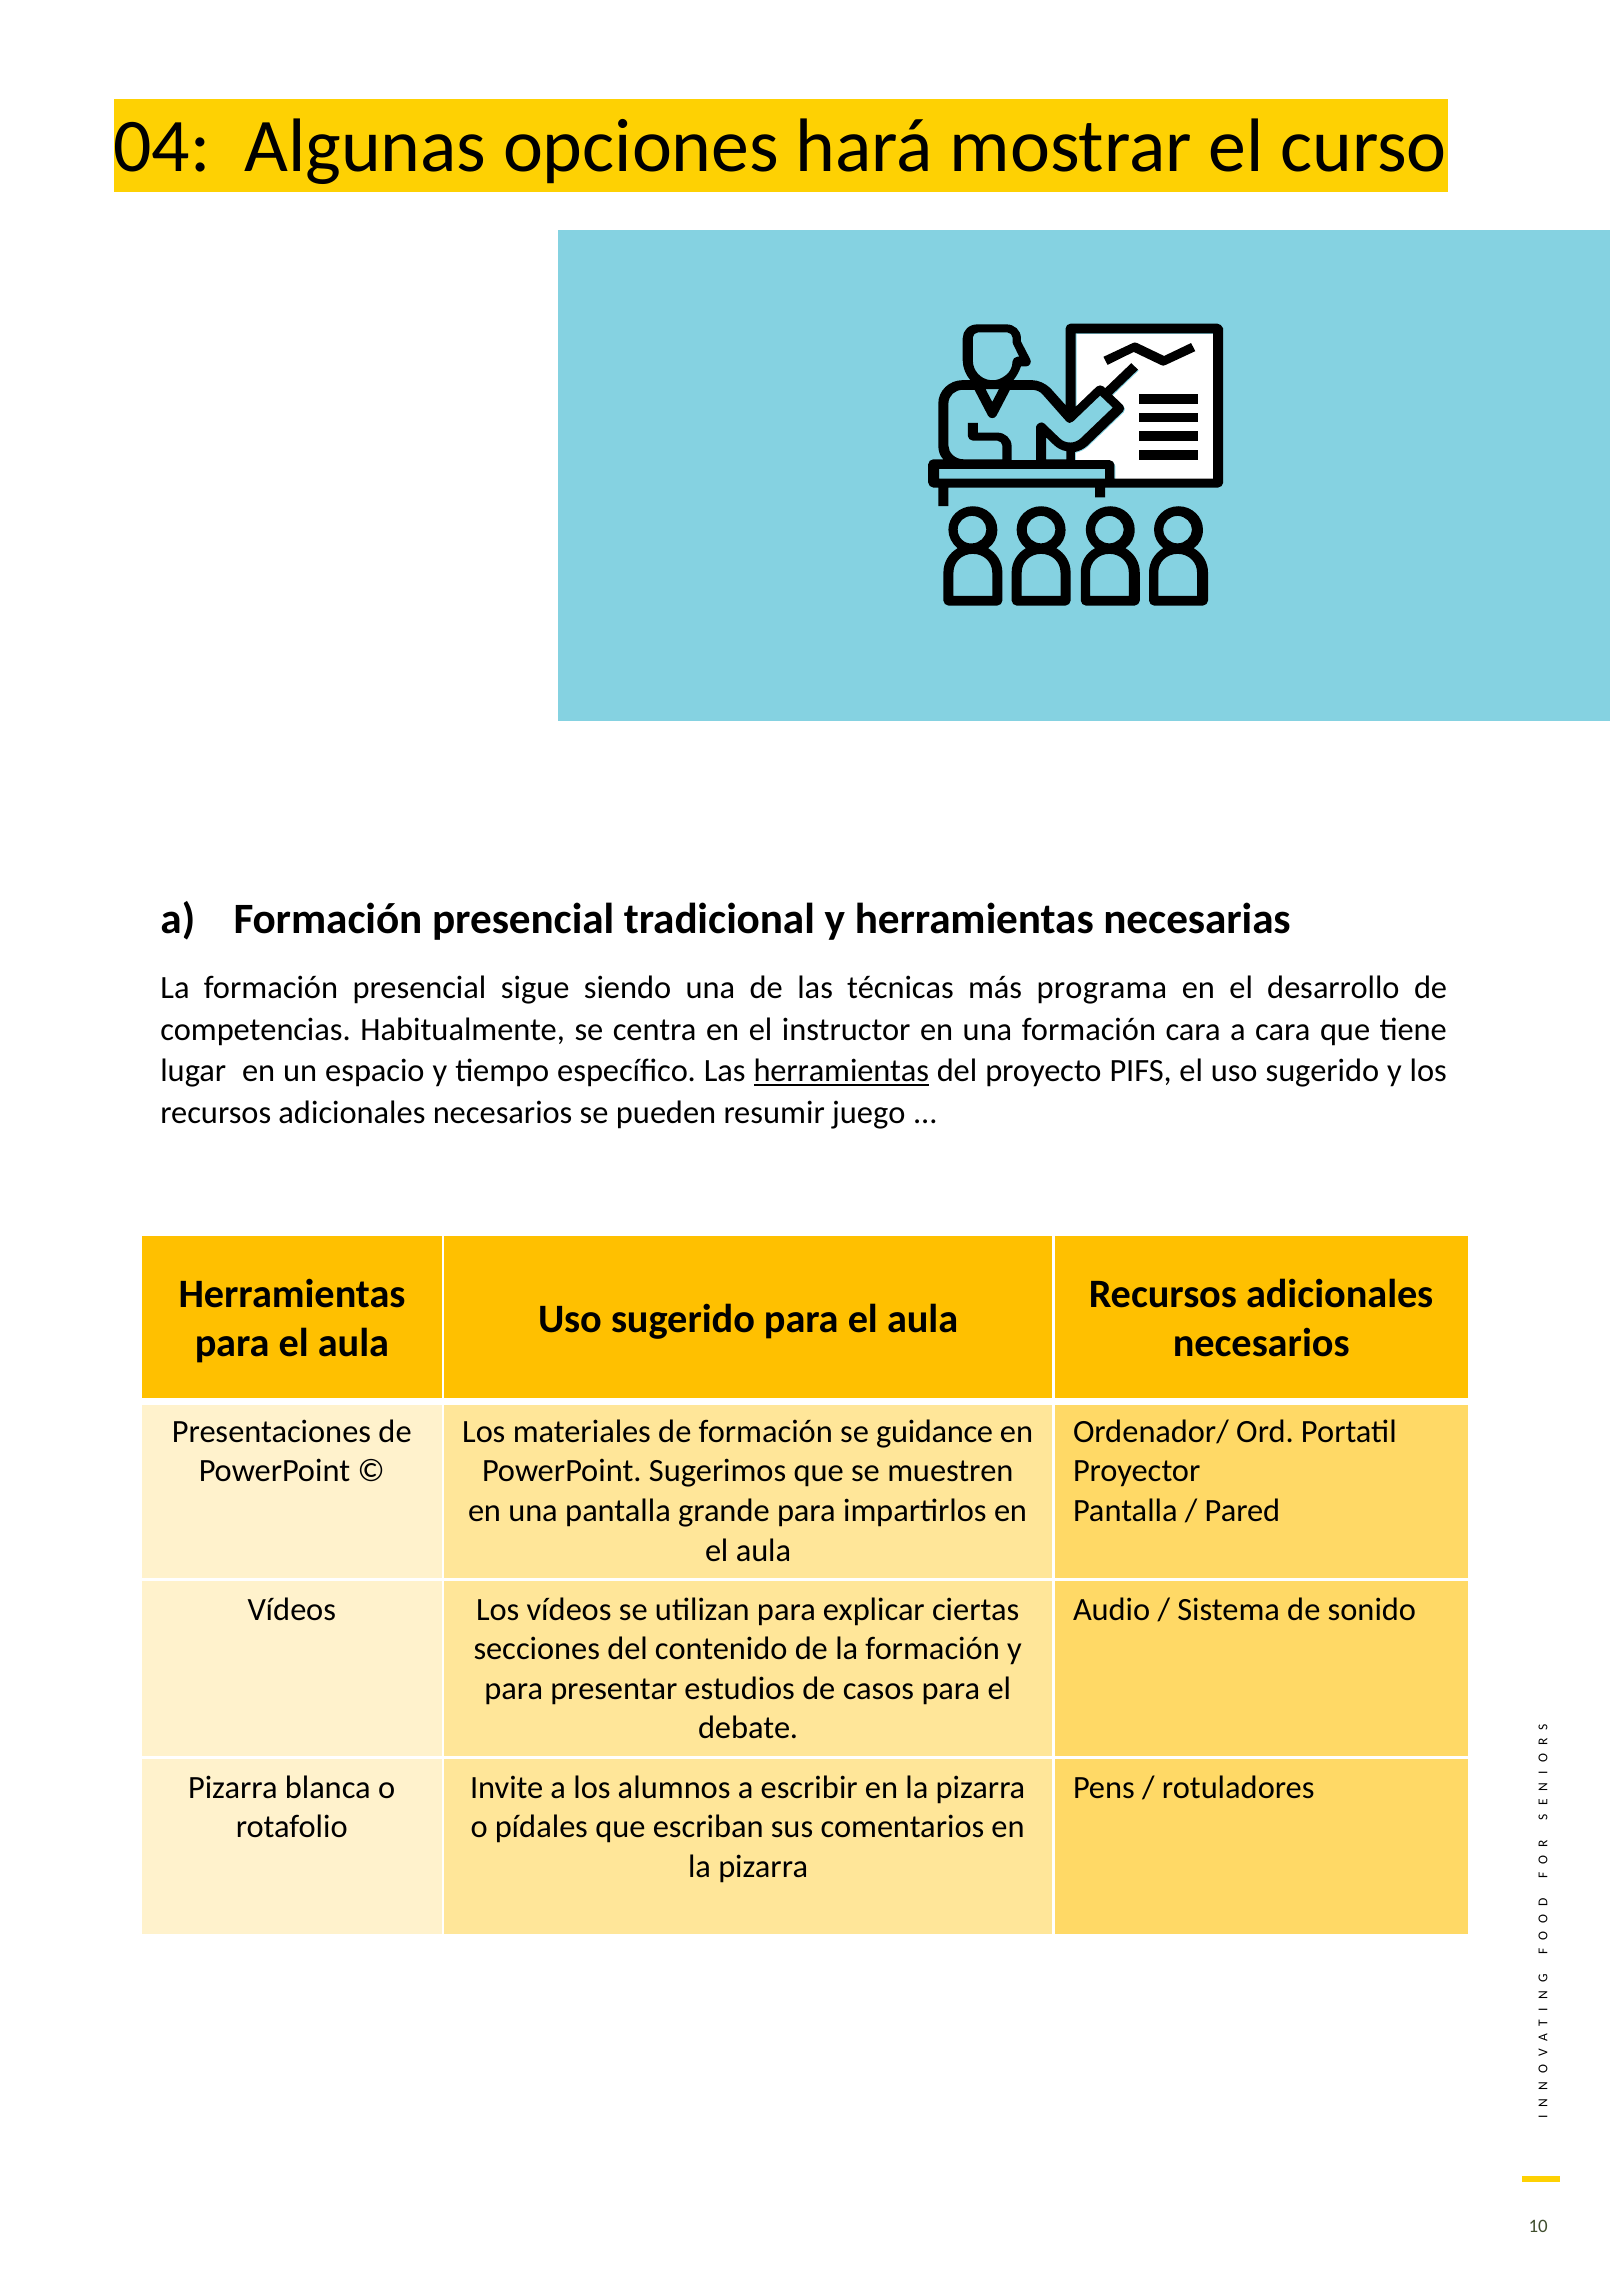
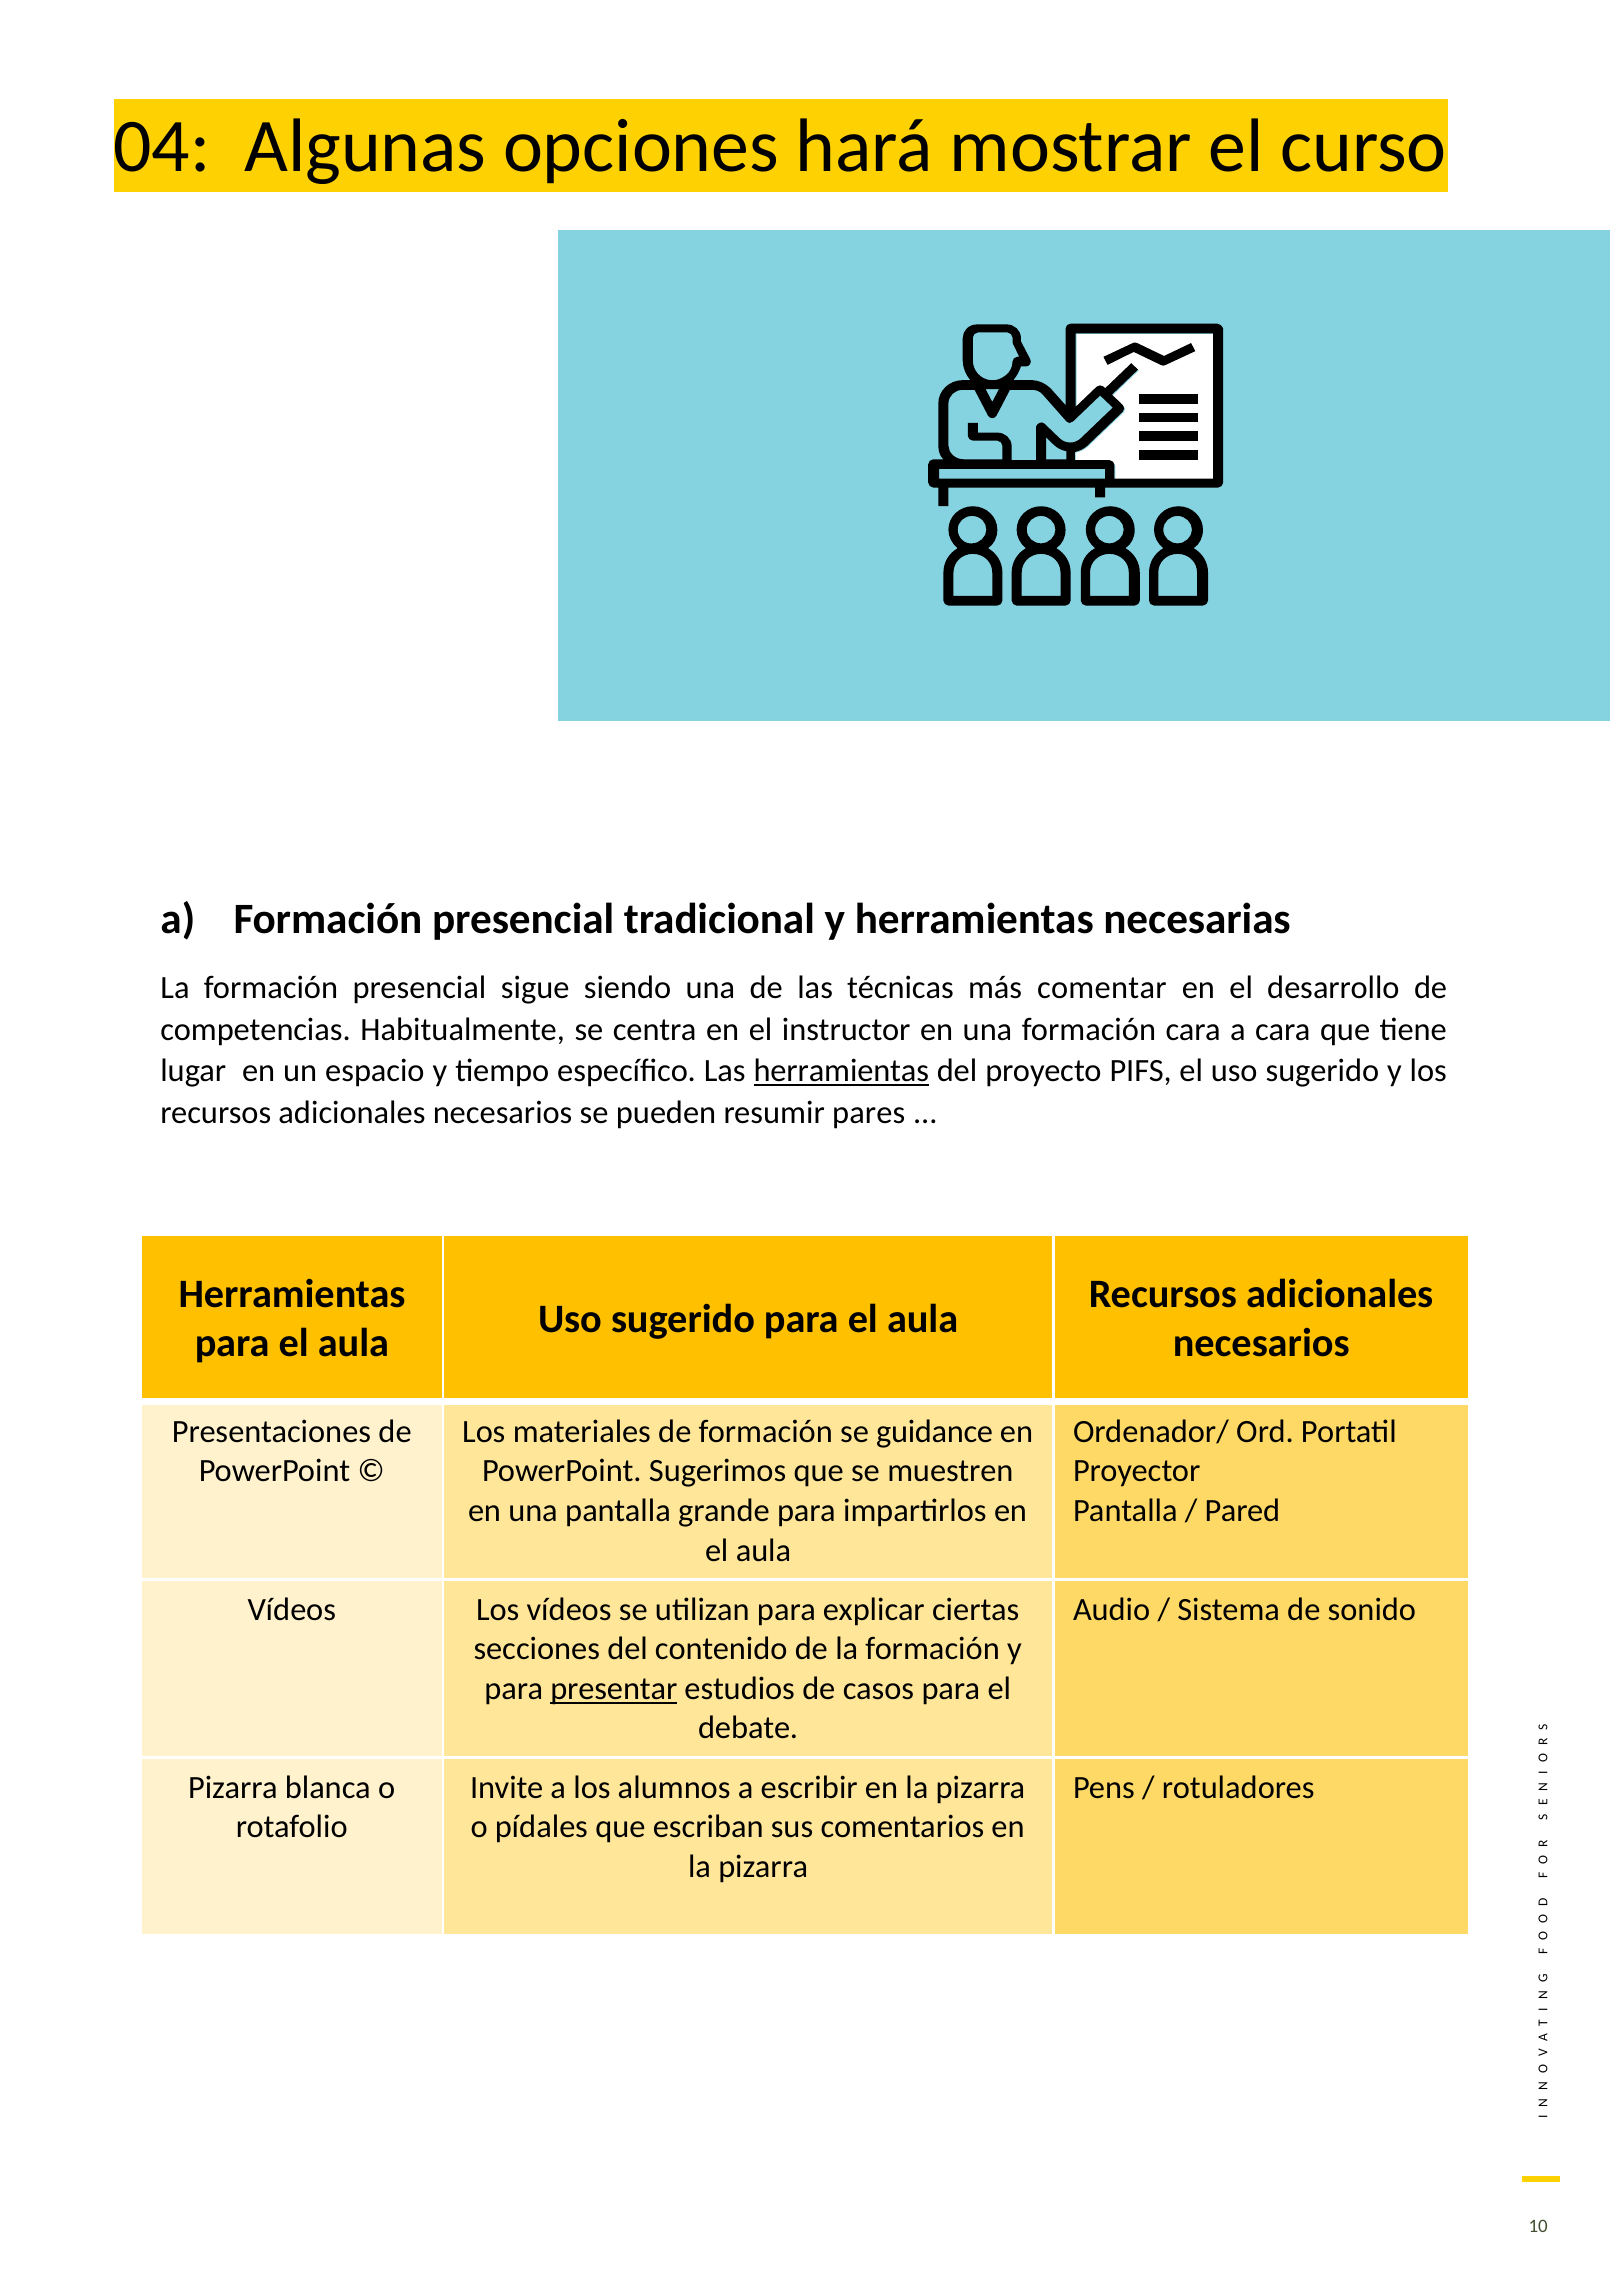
programa: programa -> comentar (1102, 987)
juego: juego -> pares (869, 1112)
presentar underline: none -> present (614, 1688)
